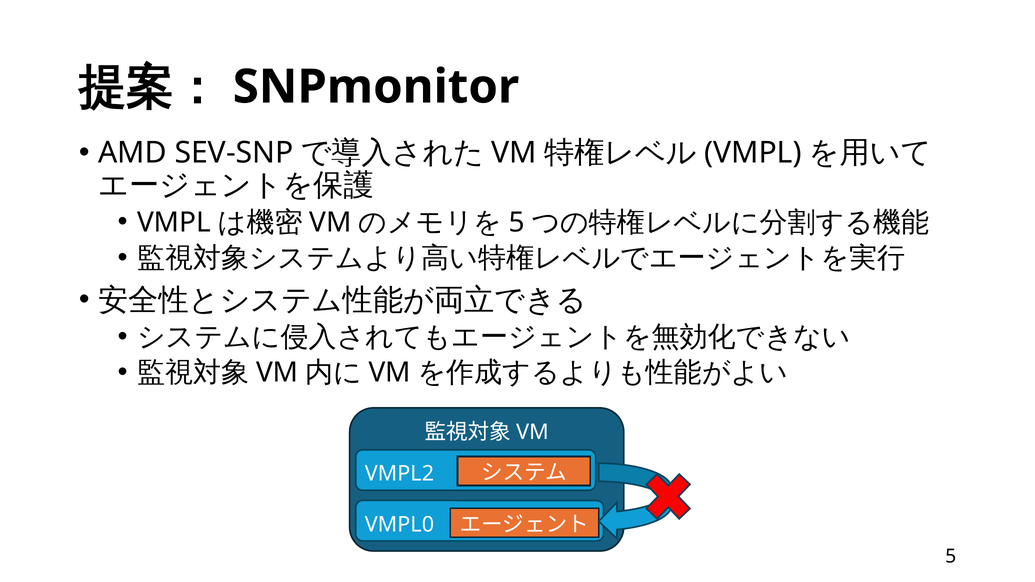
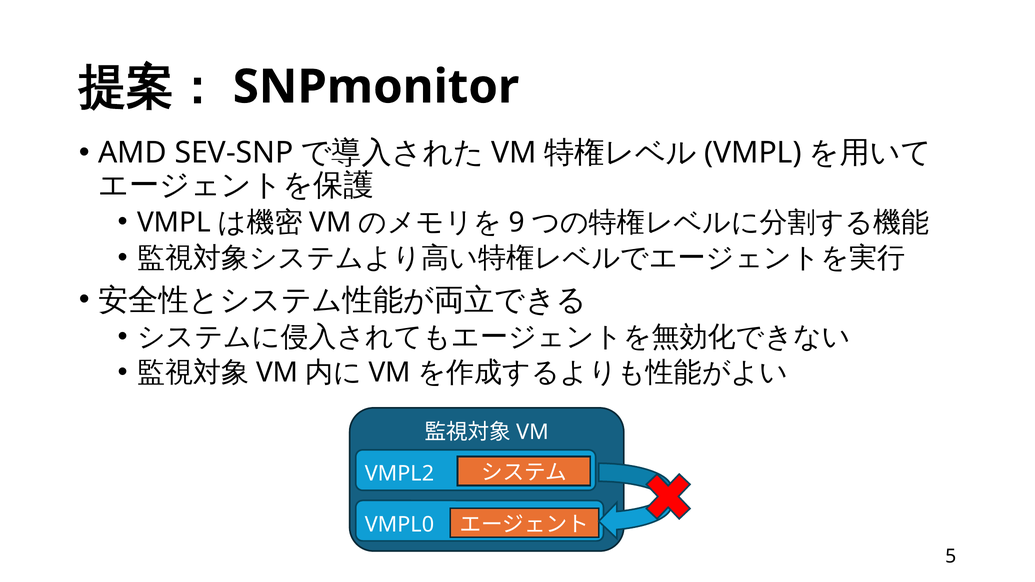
5: 5 -> 9 (517, 222)
